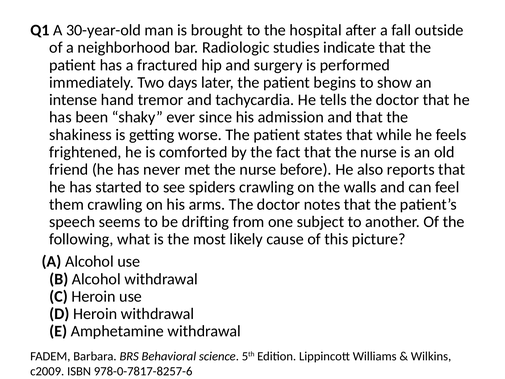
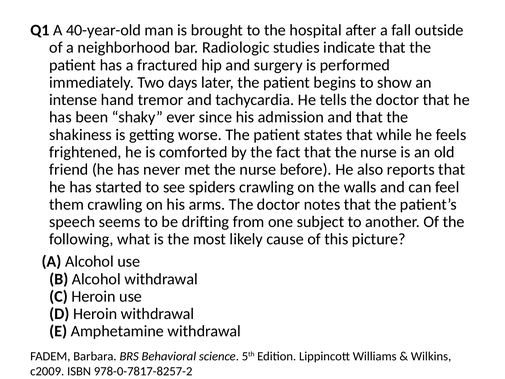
30-year-old: 30-year-old -> 40-year-old (104, 30)
978-0-7817-8257-6: 978-0-7817-8257-6 -> 978-0-7817-8257-2 (143, 371)
